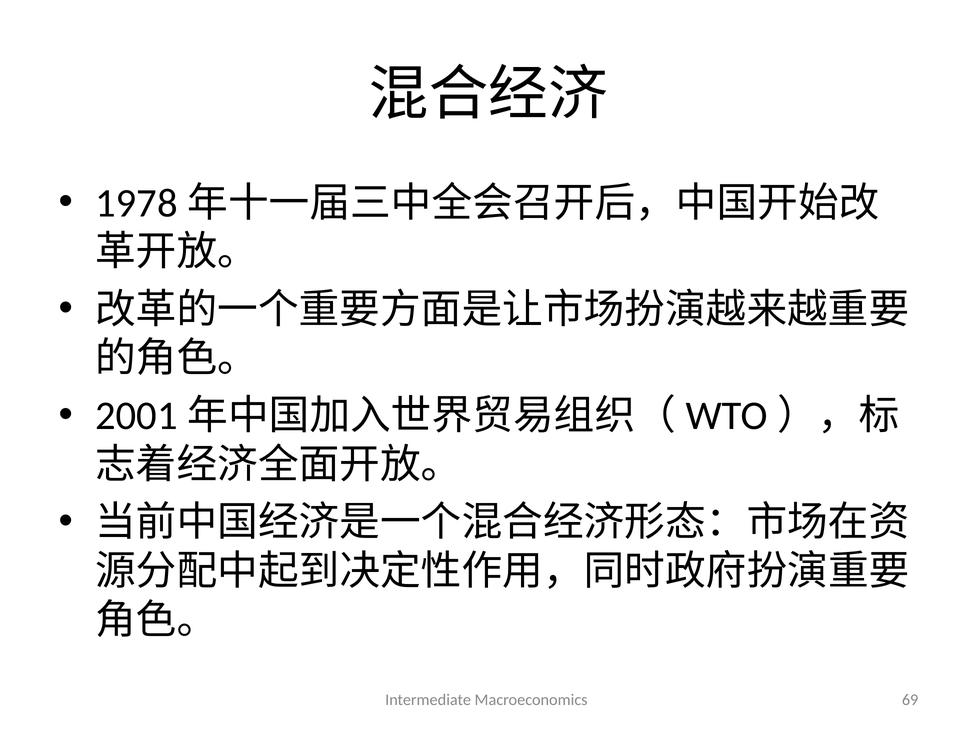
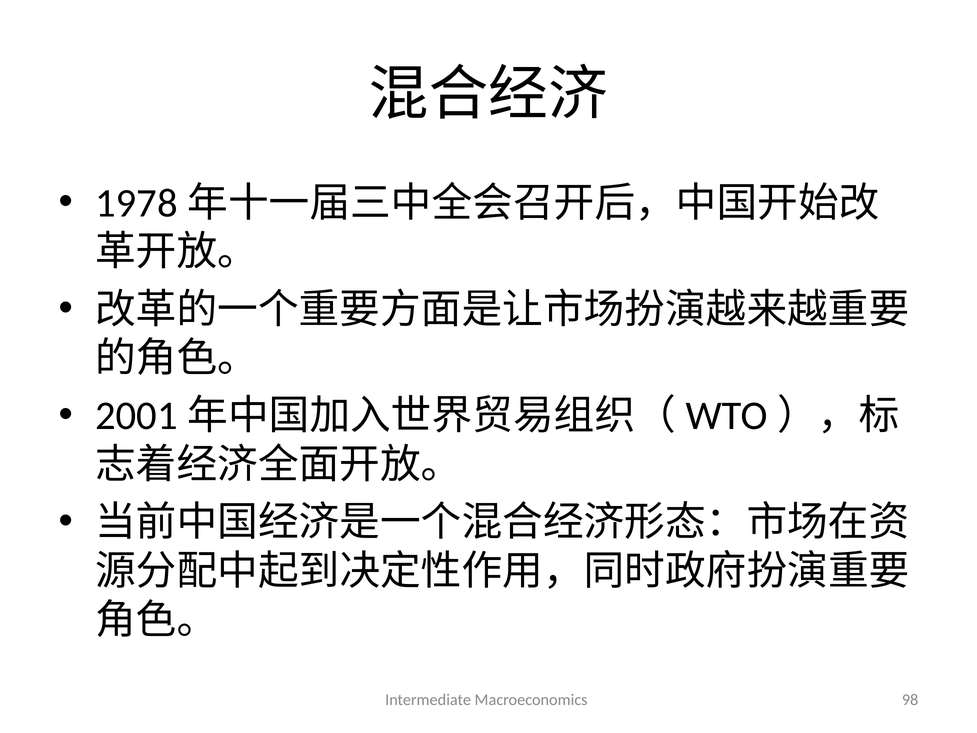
69: 69 -> 98 (910, 700)
